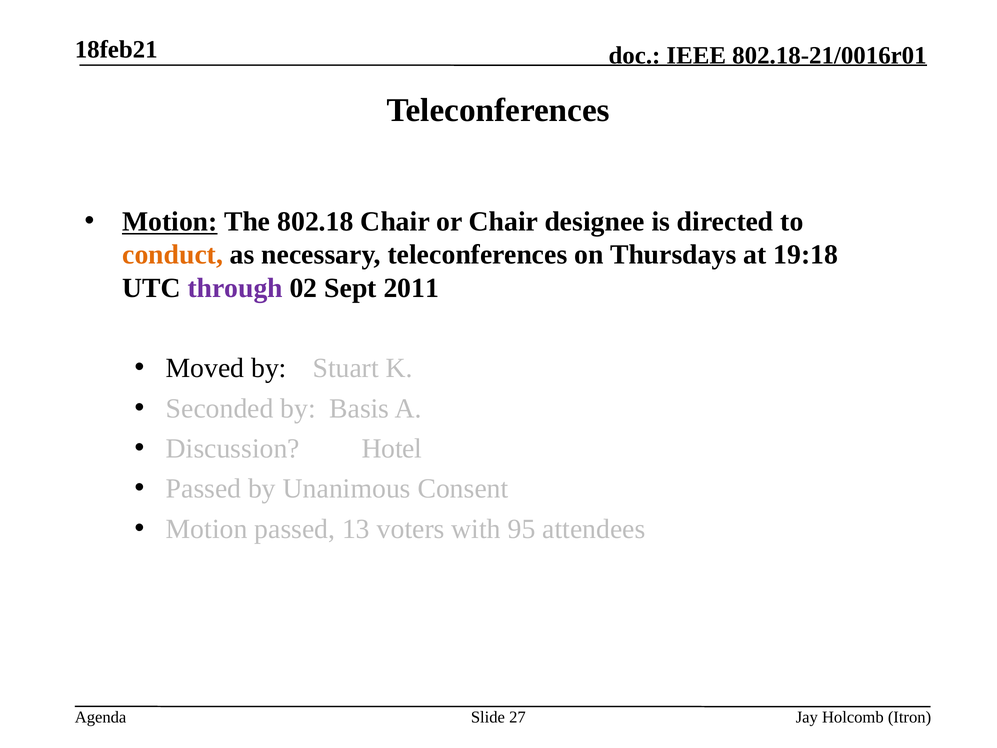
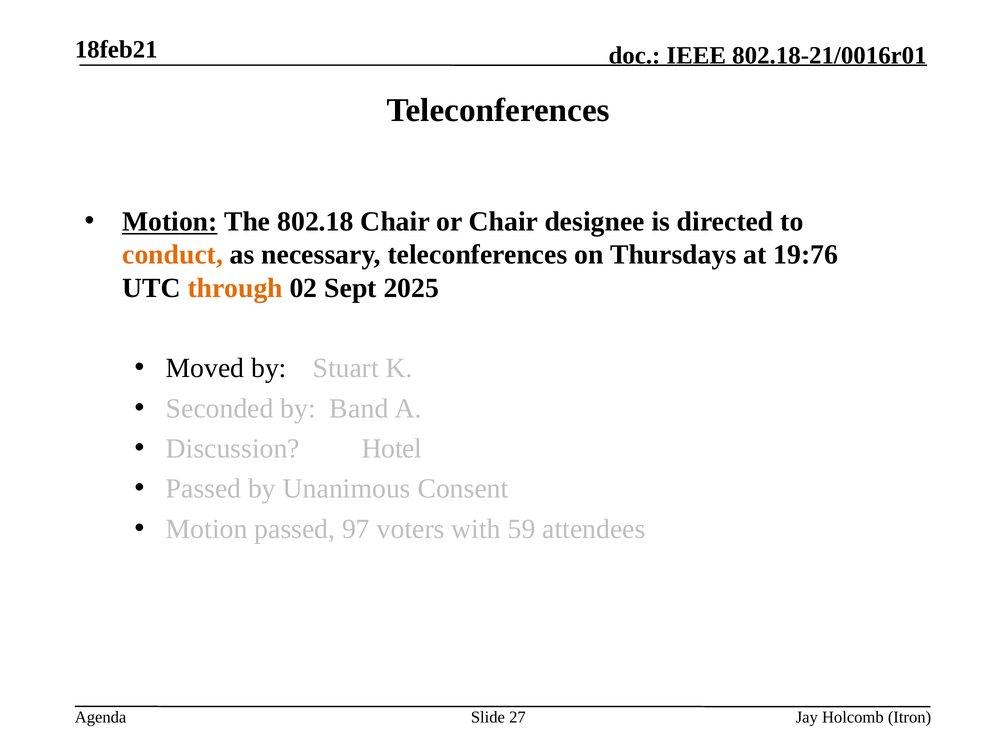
19:18: 19:18 -> 19:76 (806, 255)
through colour: purple -> orange (235, 288)
2011: 2011 -> 2025 (411, 288)
Basis: Basis -> Band (359, 408)
13: 13 -> 97 (356, 529)
95: 95 -> 59 (522, 529)
